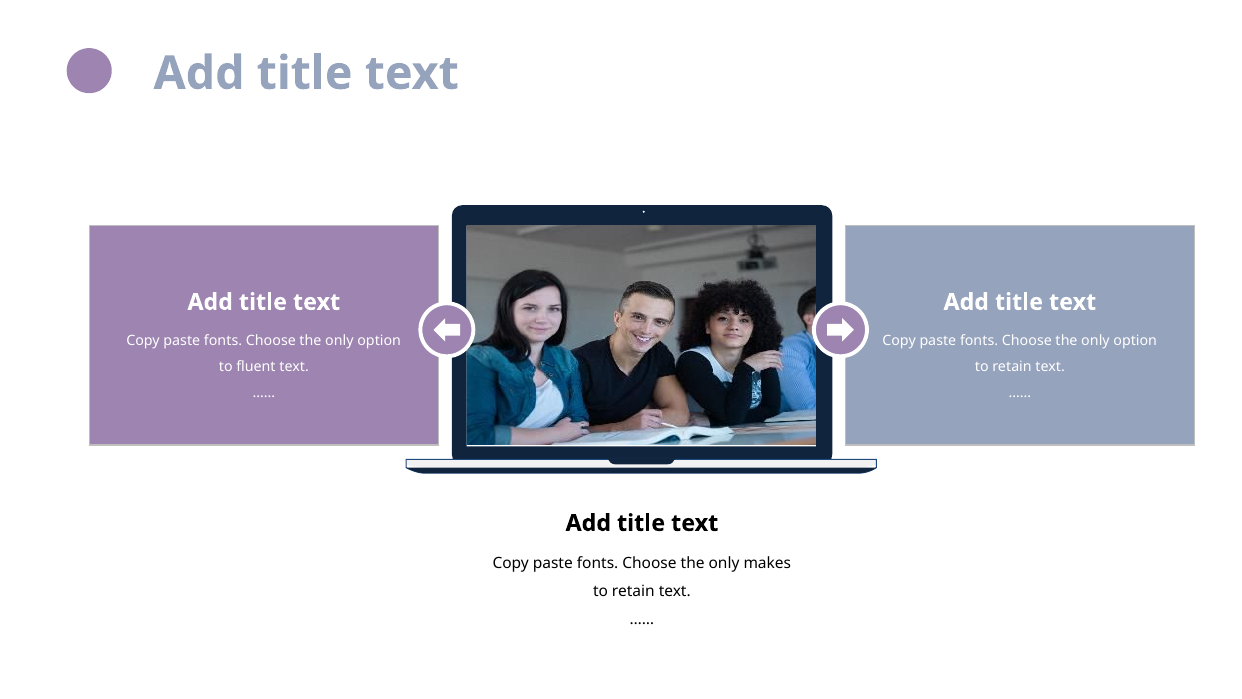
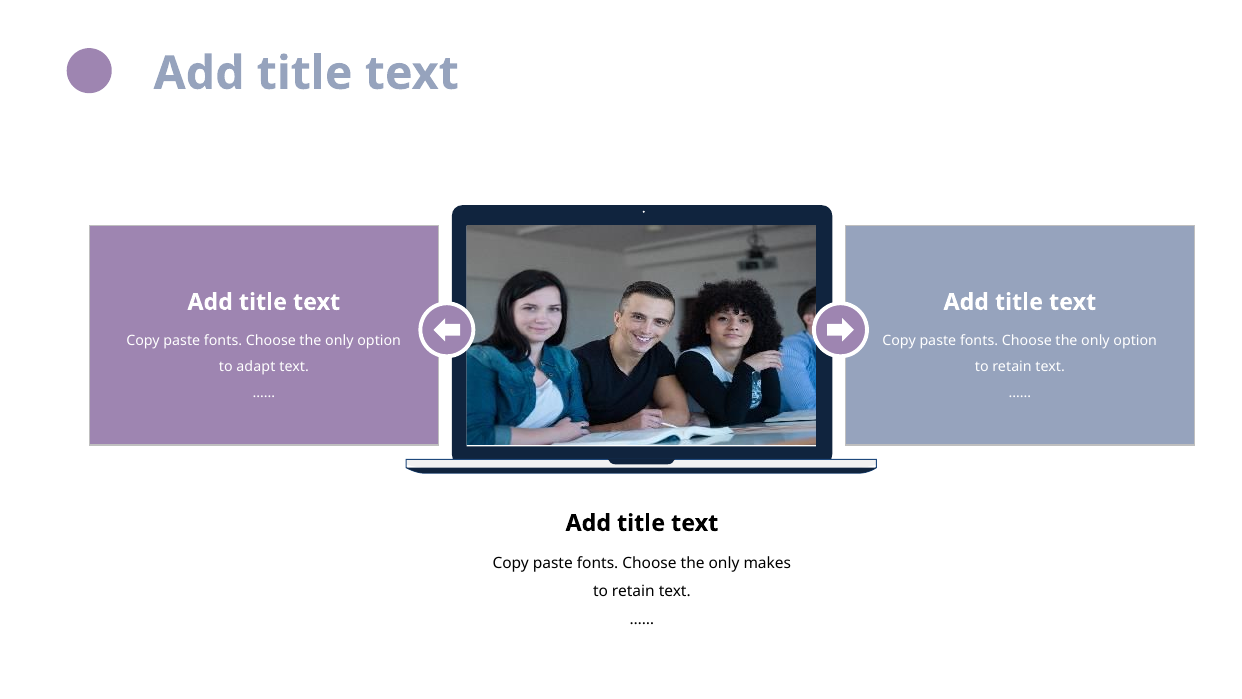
fluent: fluent -> adapt (256, 366)
